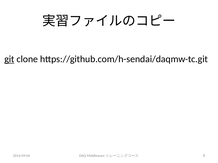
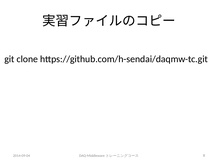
git underline: present -> none (9, 59)
